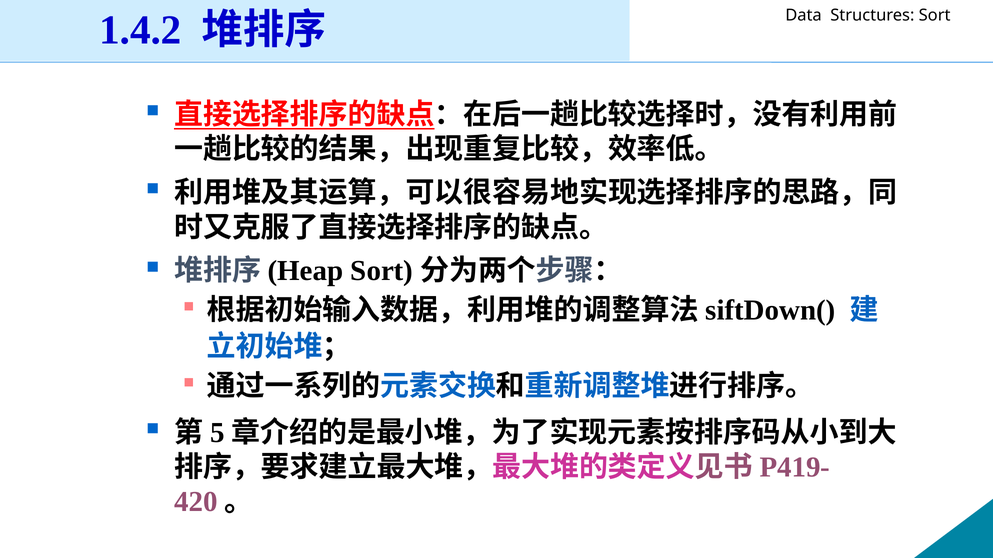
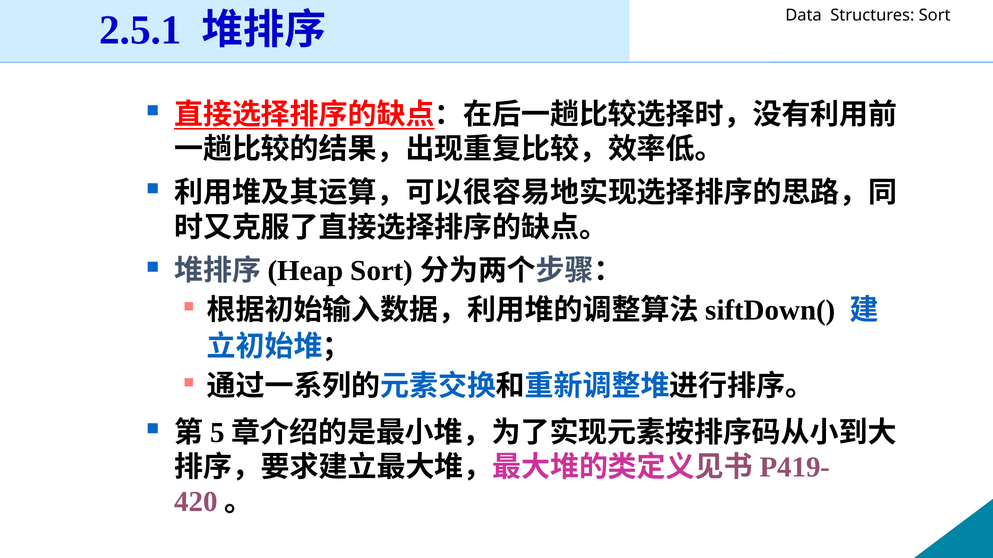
1.4.2: 1.4.2 -> 2.5.1 (140, 30)
